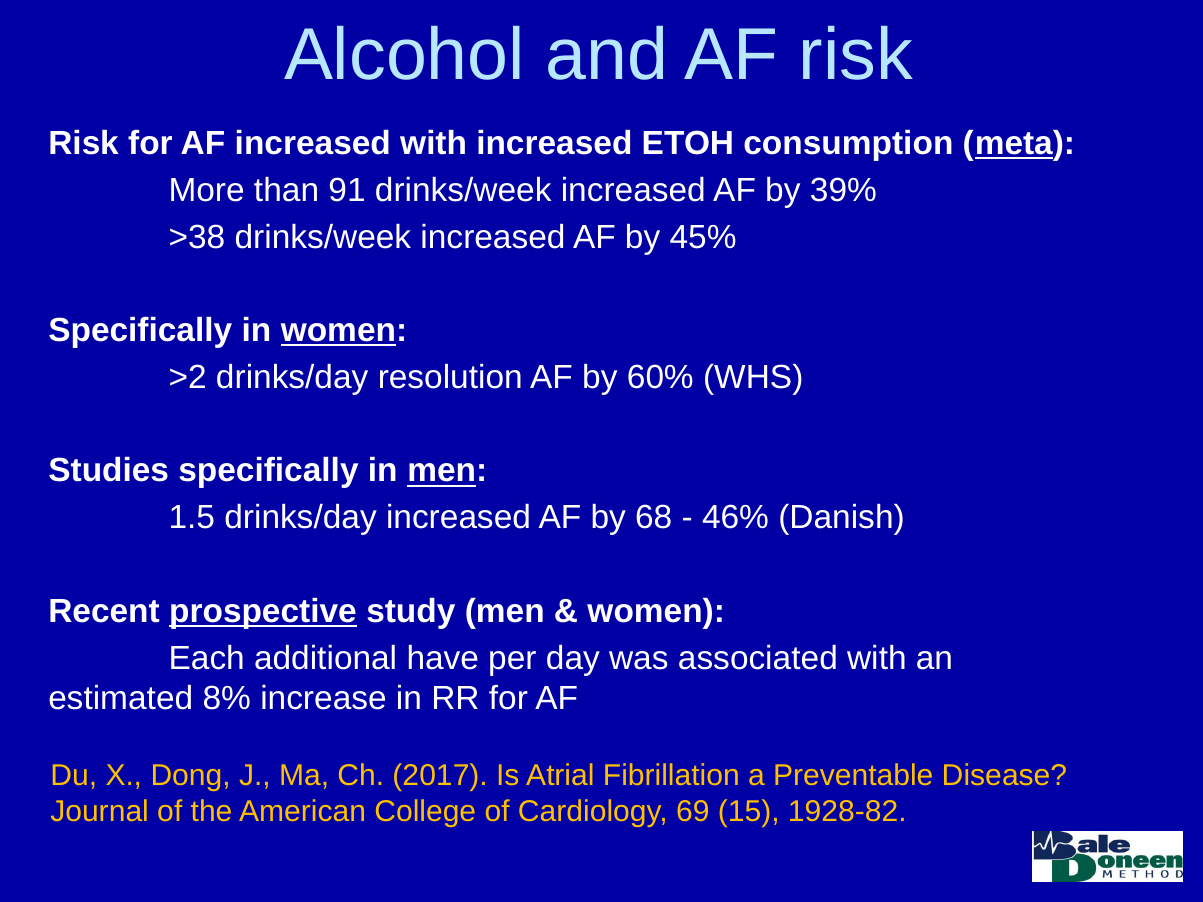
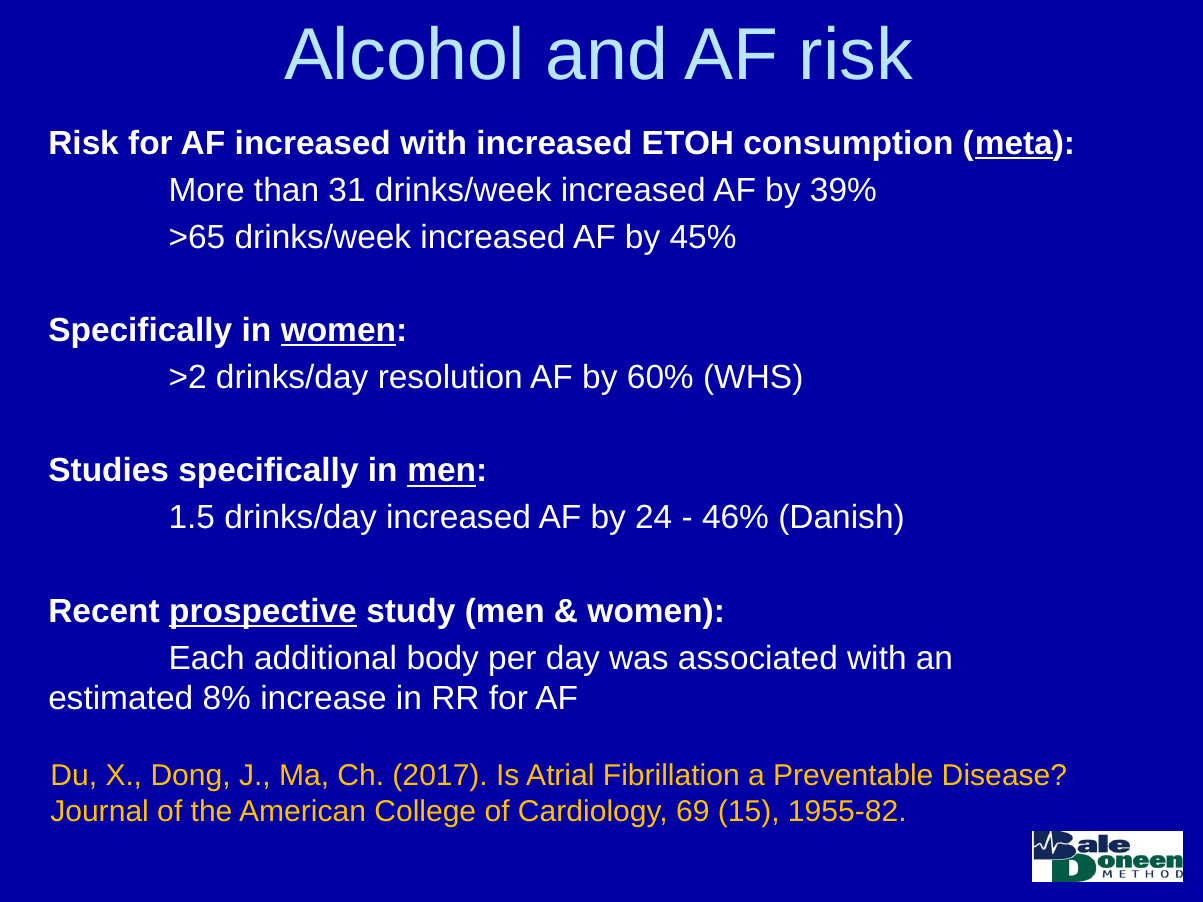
91: 91 -> 31 (347, 190)
>38: >38 -> >65 (197, 237)
68: 68 -> 24 (654, 518)
have: have -> body (443, 658)
1928-82: 1928-82 -> 1955-82 (847, 811)
